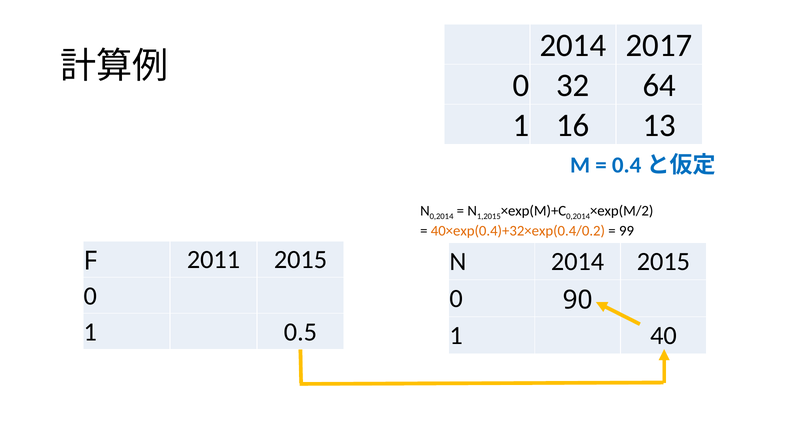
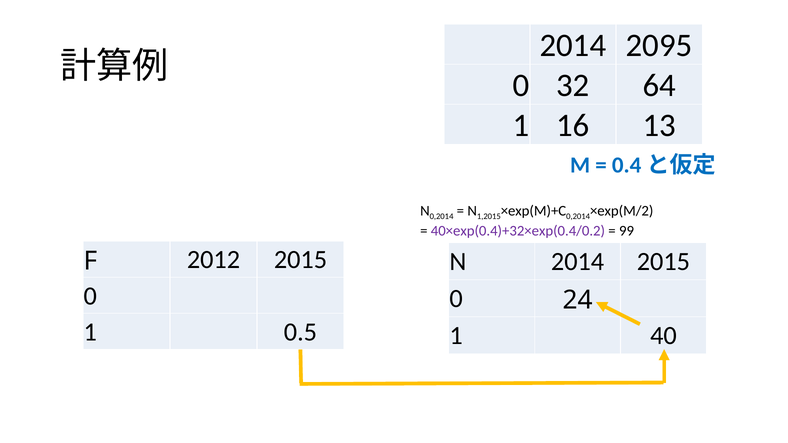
2017: 2017 -> 2095 (659, 45)
40×exp(0.4)+32×exp(0.4/0.2 colour: orange -> purple (518, 231)
2011: 2011 -> 2012 (213, 260)
90: 90 -> 24 (578, 300)
